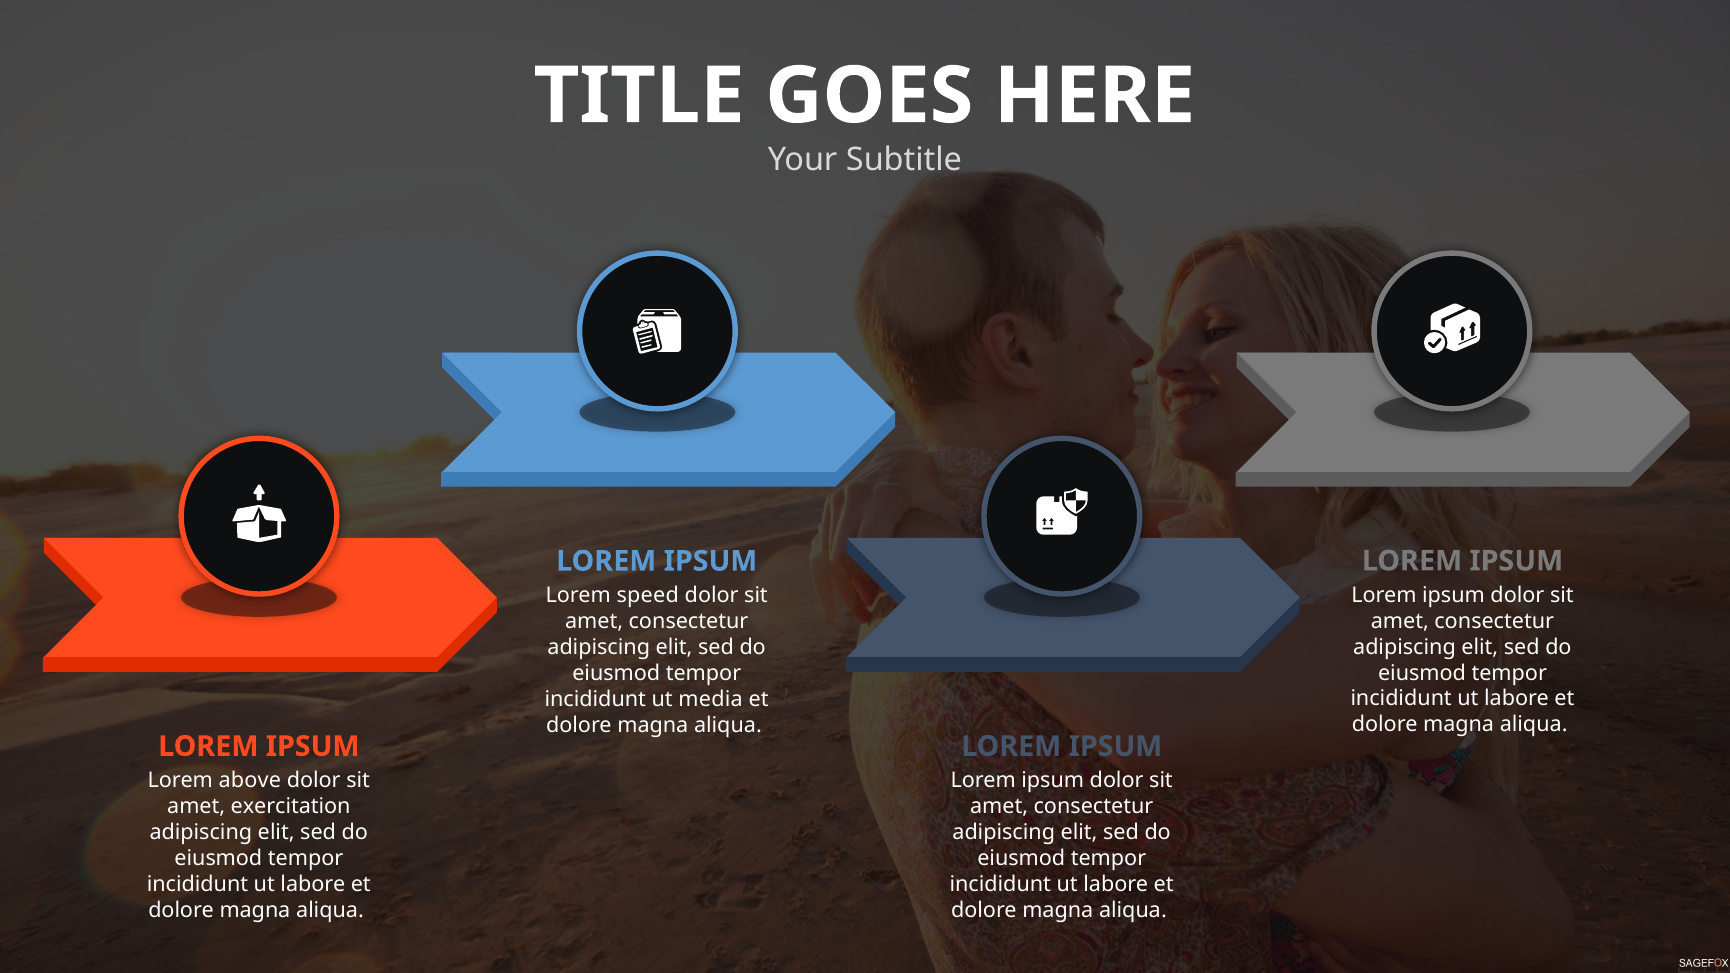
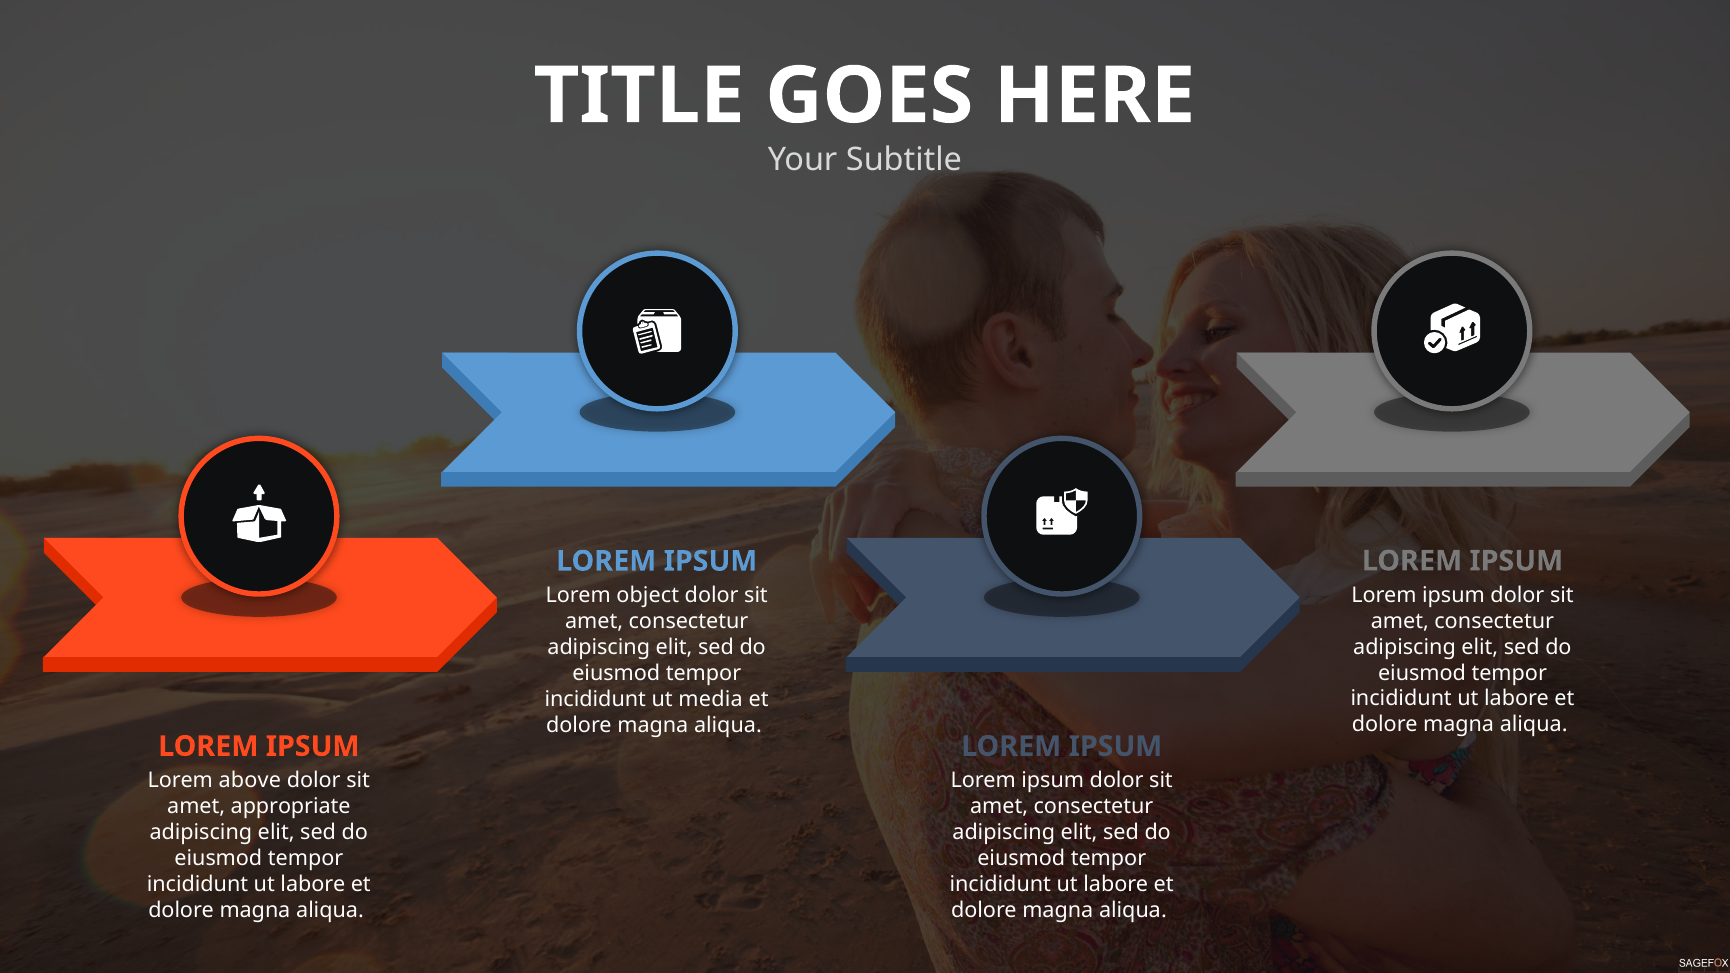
speed: speed -> object (648, 595)
exercitation: exercitation -> appropriate (291, 807)
